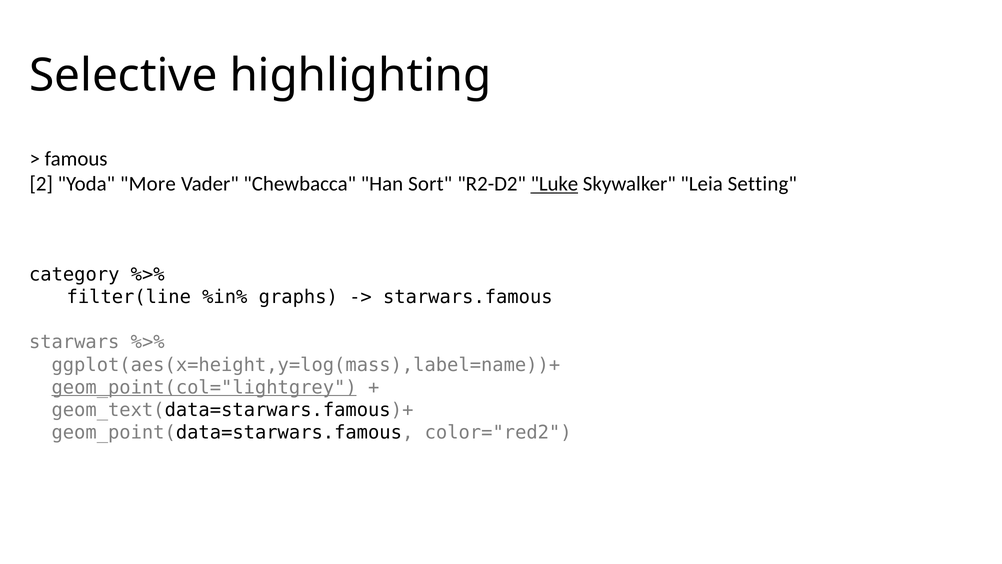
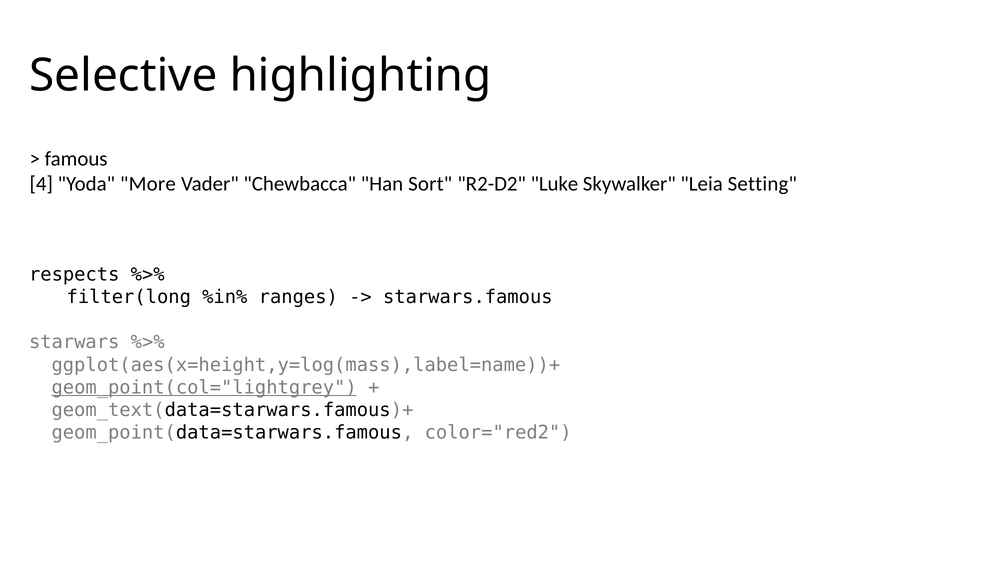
2: 2 -> 4 (41, 184)
Luke underline: present -> none (554, 184)
category: category -> respects (74, 274)
filter(line: filter(line -> filter(long (129, 297)
graphs: graphs -> ranges (298, 297)
